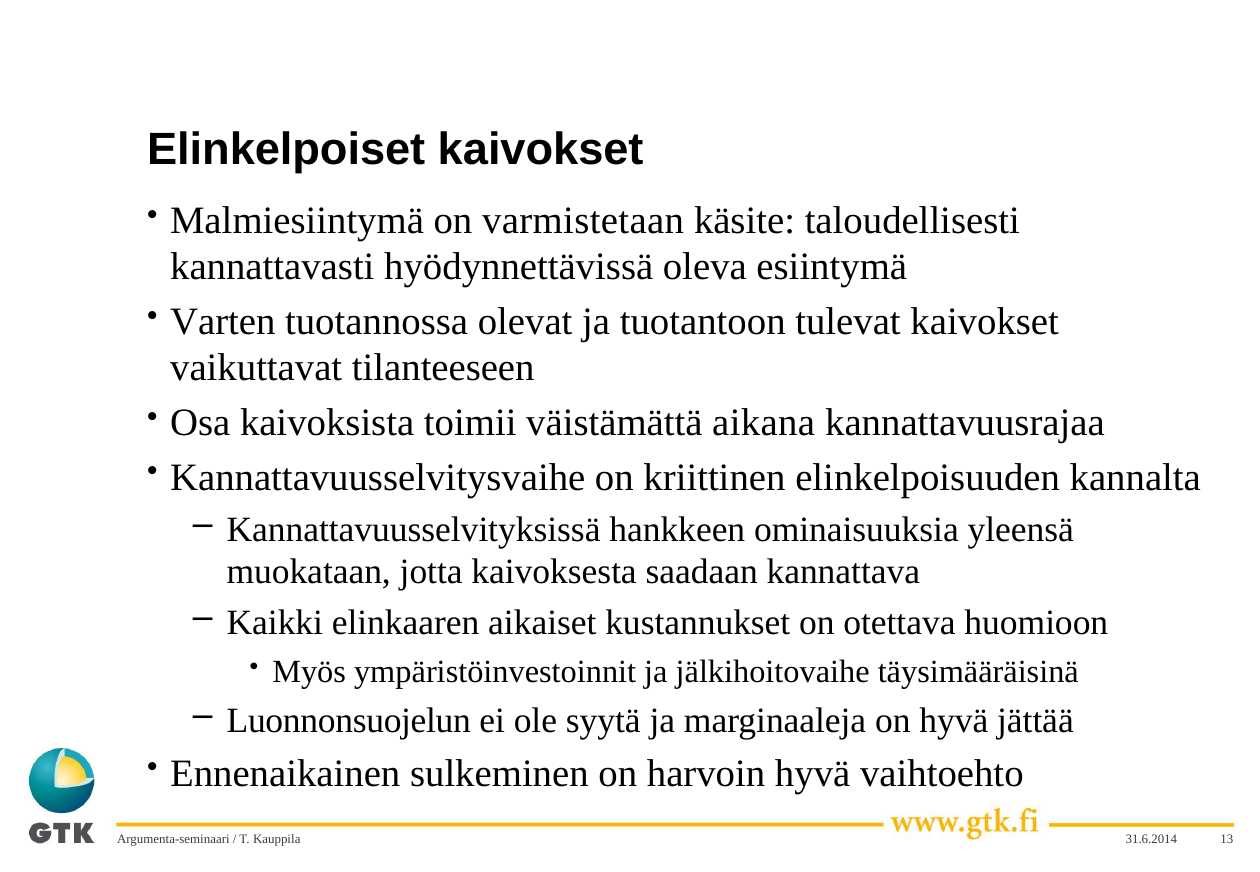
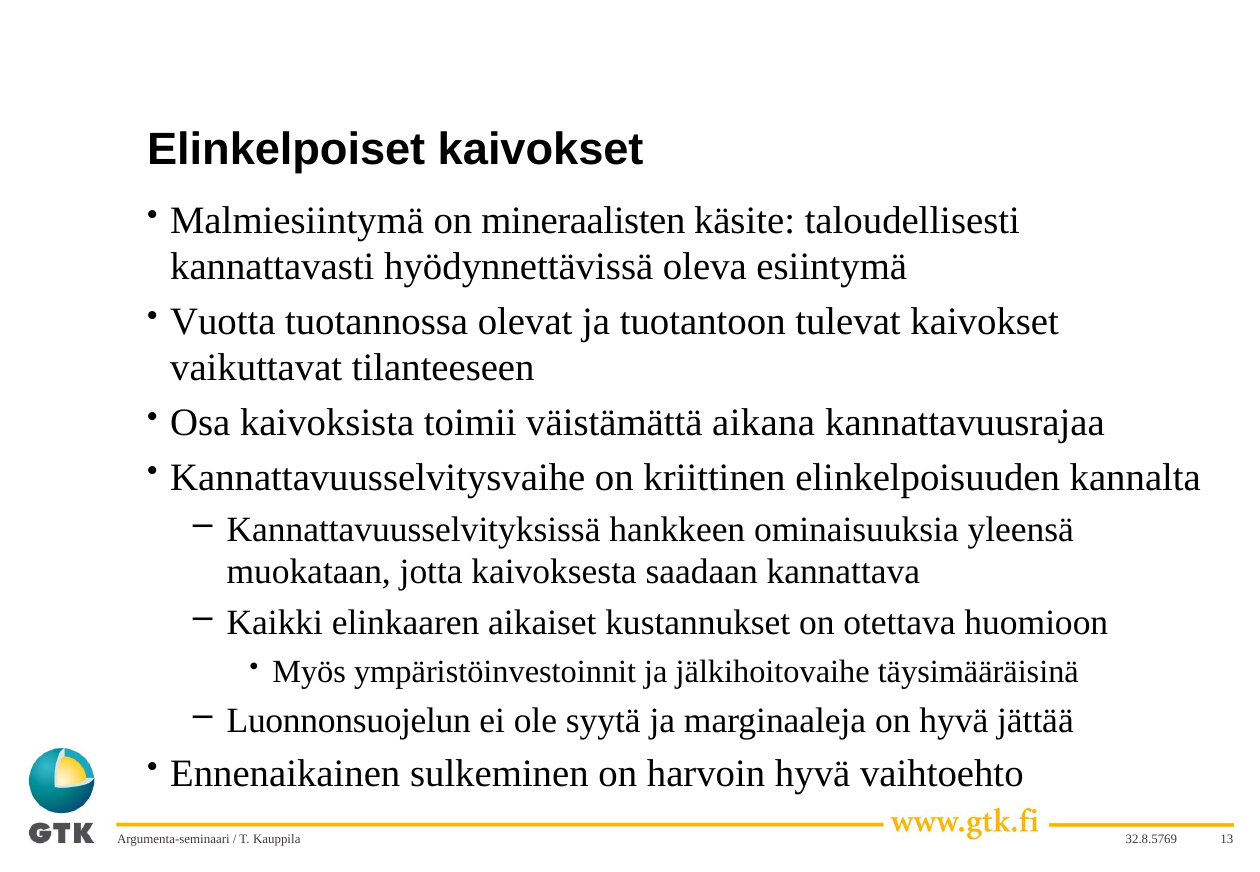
varmistetaan: varmistetaan -> mineraalisten (583, 221)
Varten: Varten -> Vuotta (223, 322)
31.6.2014: 31.6.2014 -> 32.8.5769 (1151, 839)
